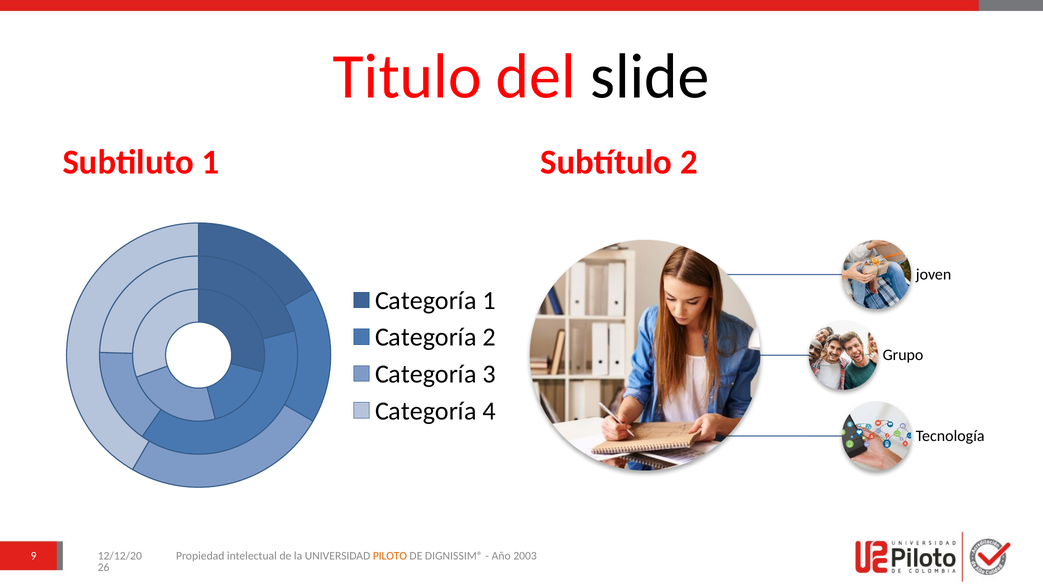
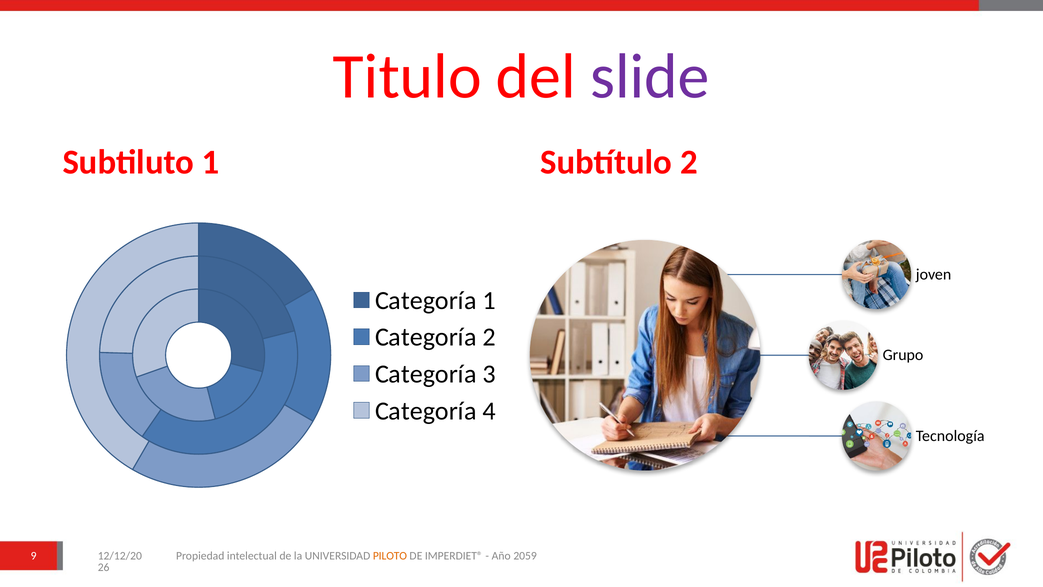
slide colour: black -> purple (650, 77)
DIGNISSIM®: DIGNISSIM® -> IMPERDIET® (454, 556)
2003: 2003 -> 2059 (525, 556)
